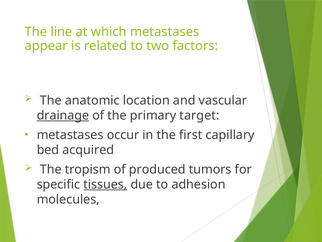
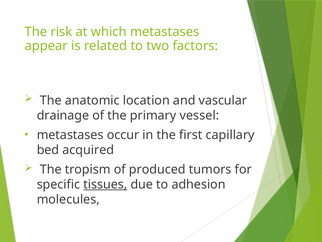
line: line -> risk (61, 32)
drainage underline: present -> none (63, 115)
target: target -> vessel (199, 115)
